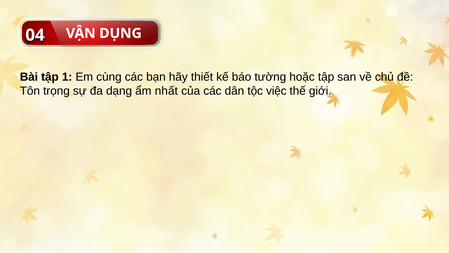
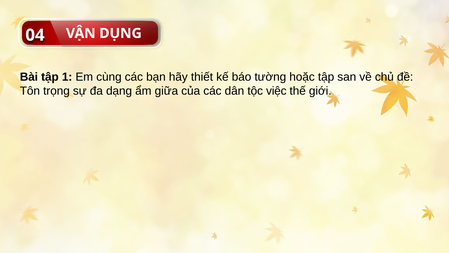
nhất: nhất -> giữa (166, 91)
